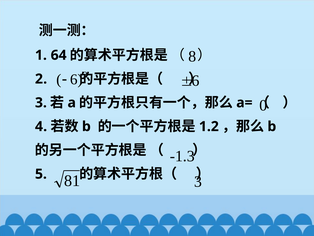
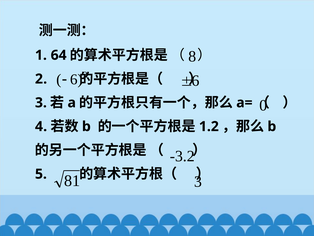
-1.3: -1.3 -> -3.2 (182, 156)
